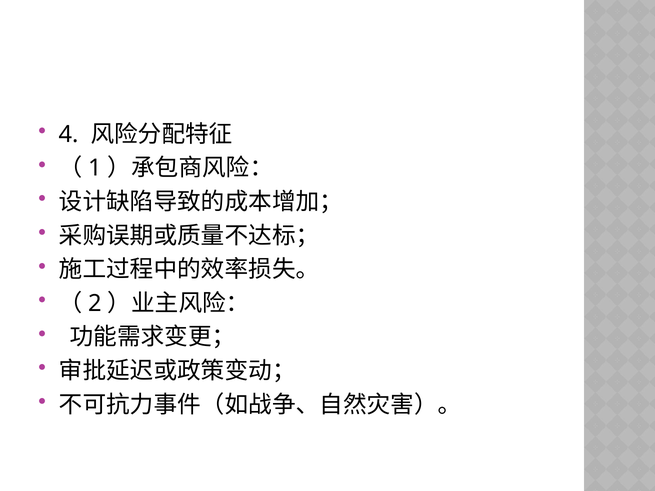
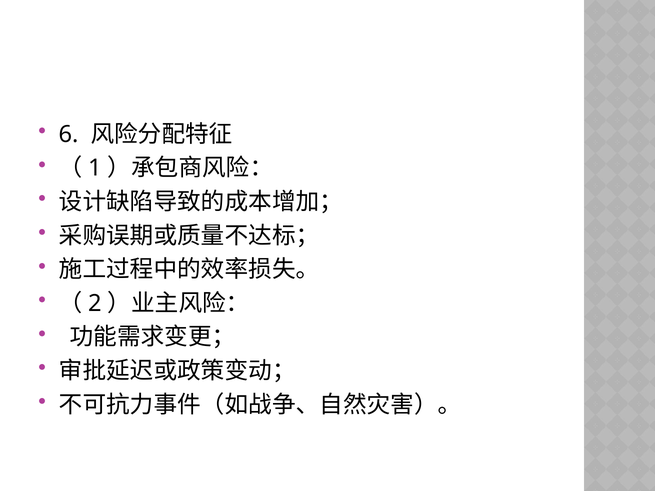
4: 4 -> 6 (69, 134)
